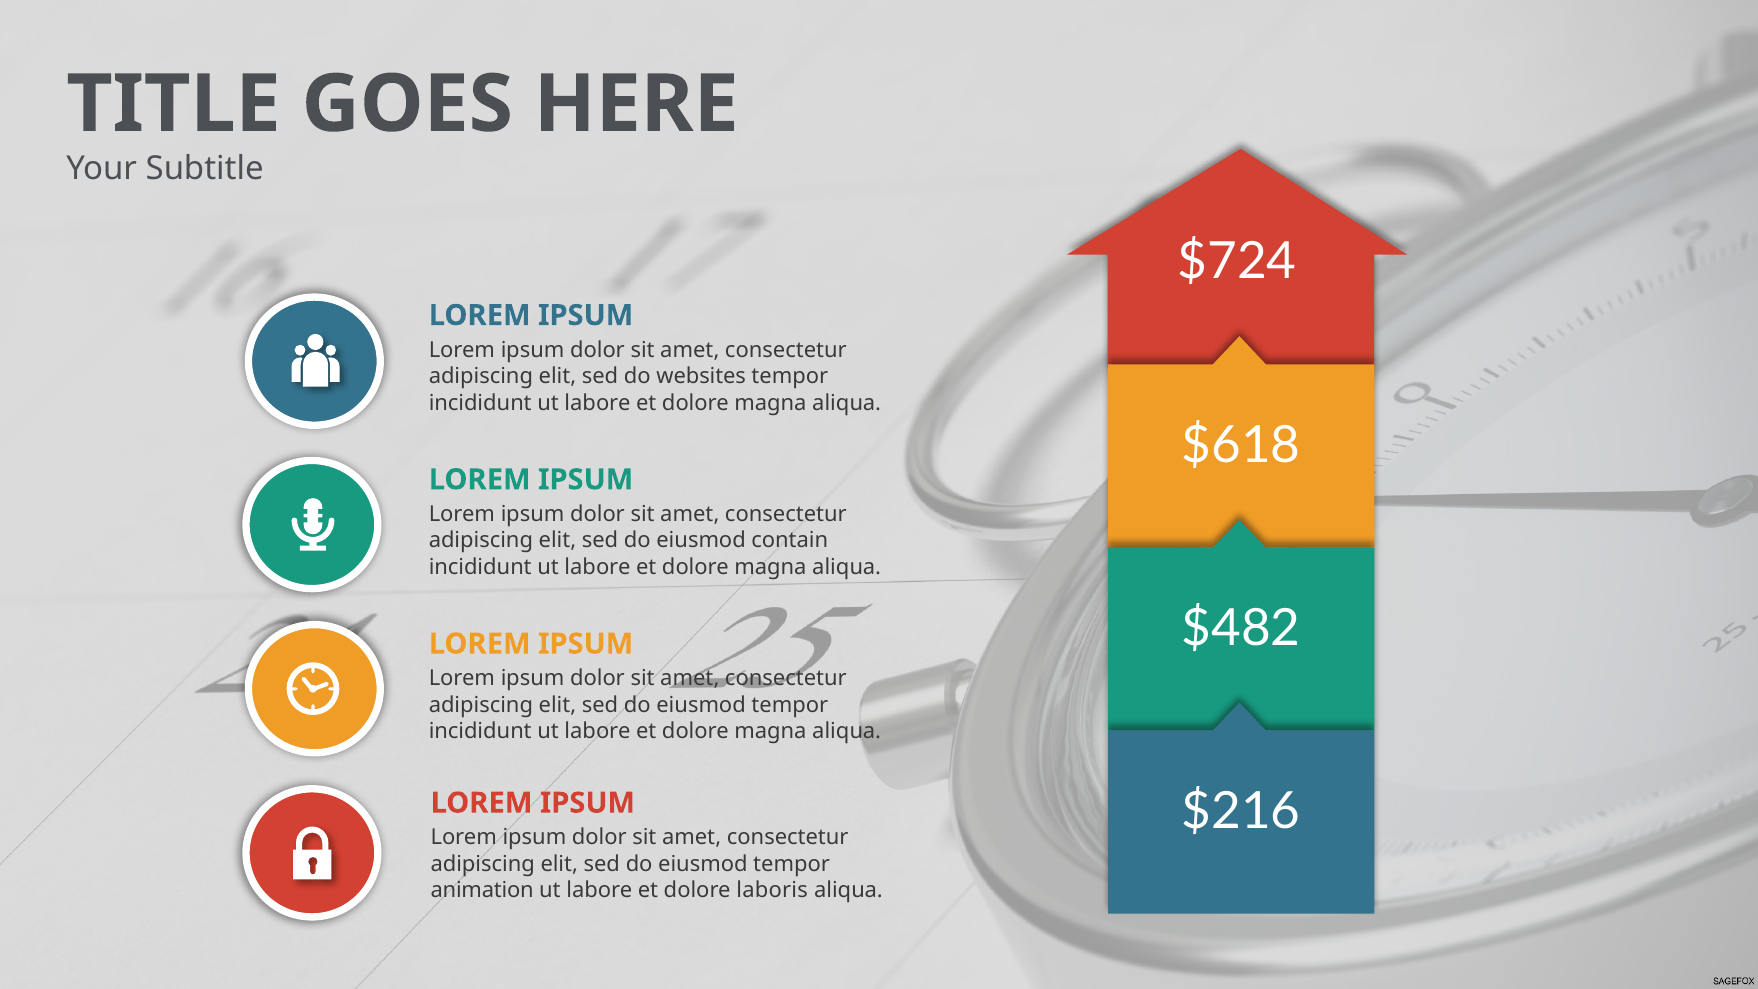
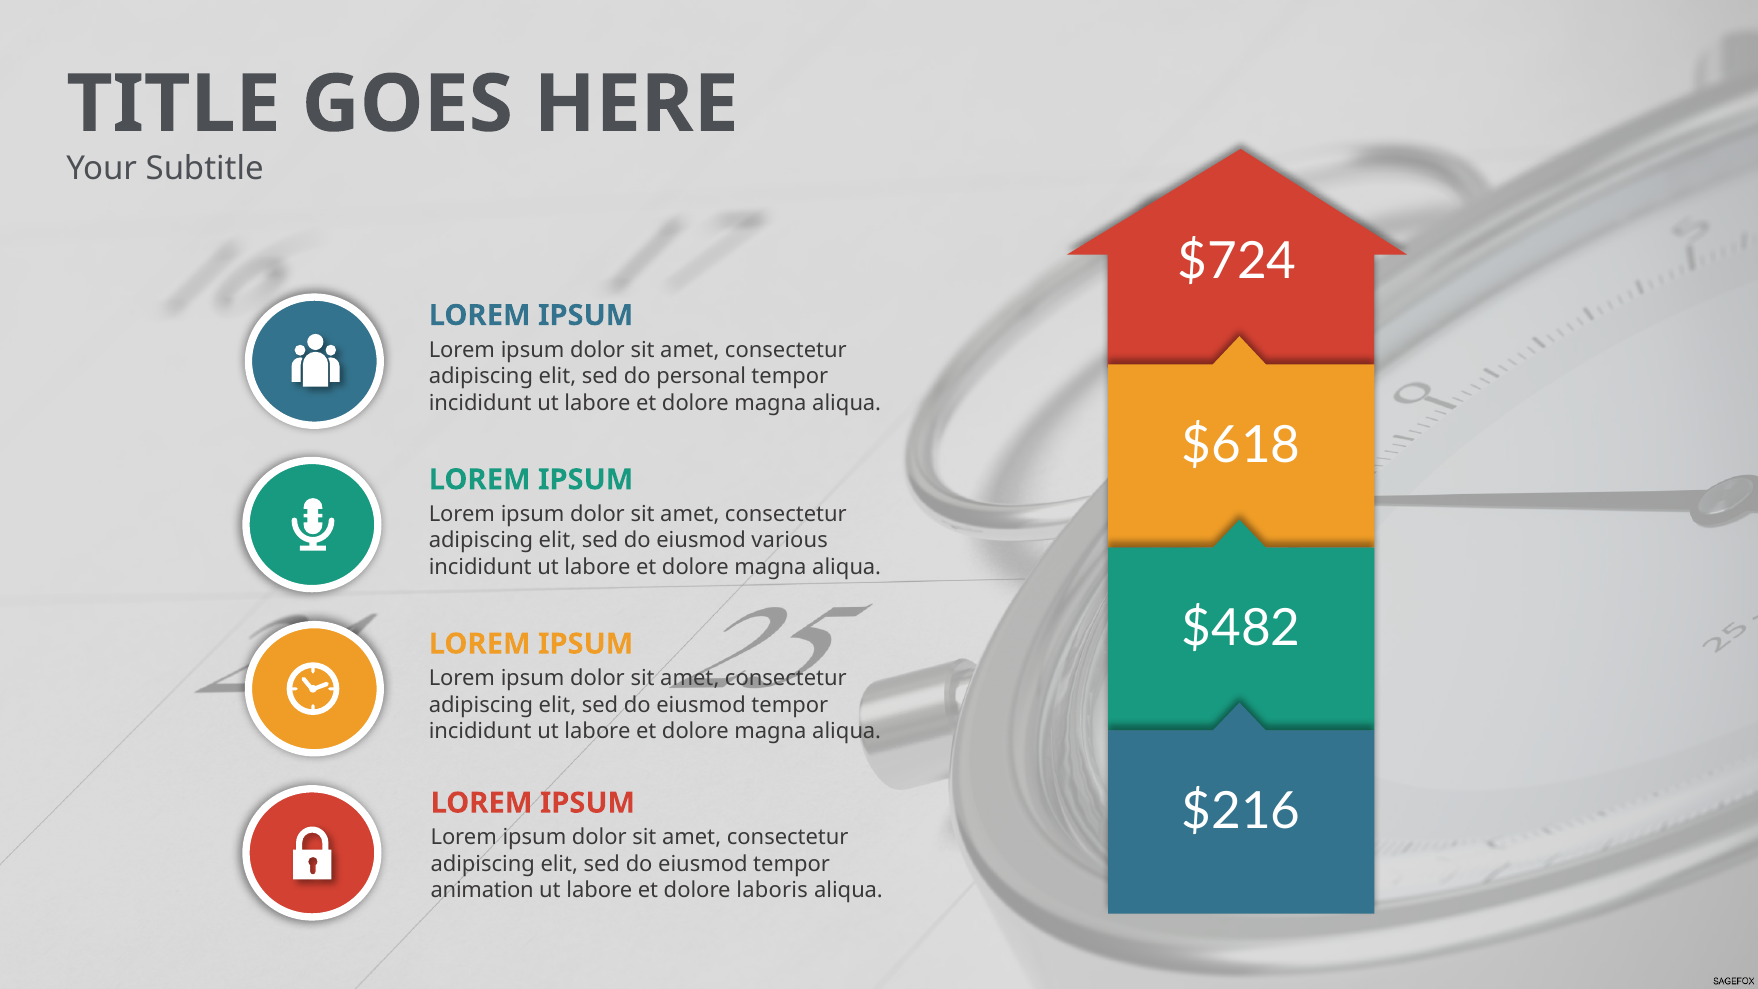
websites: websites -> personal (701, 376)
contain: contain -> various (790, 541)
